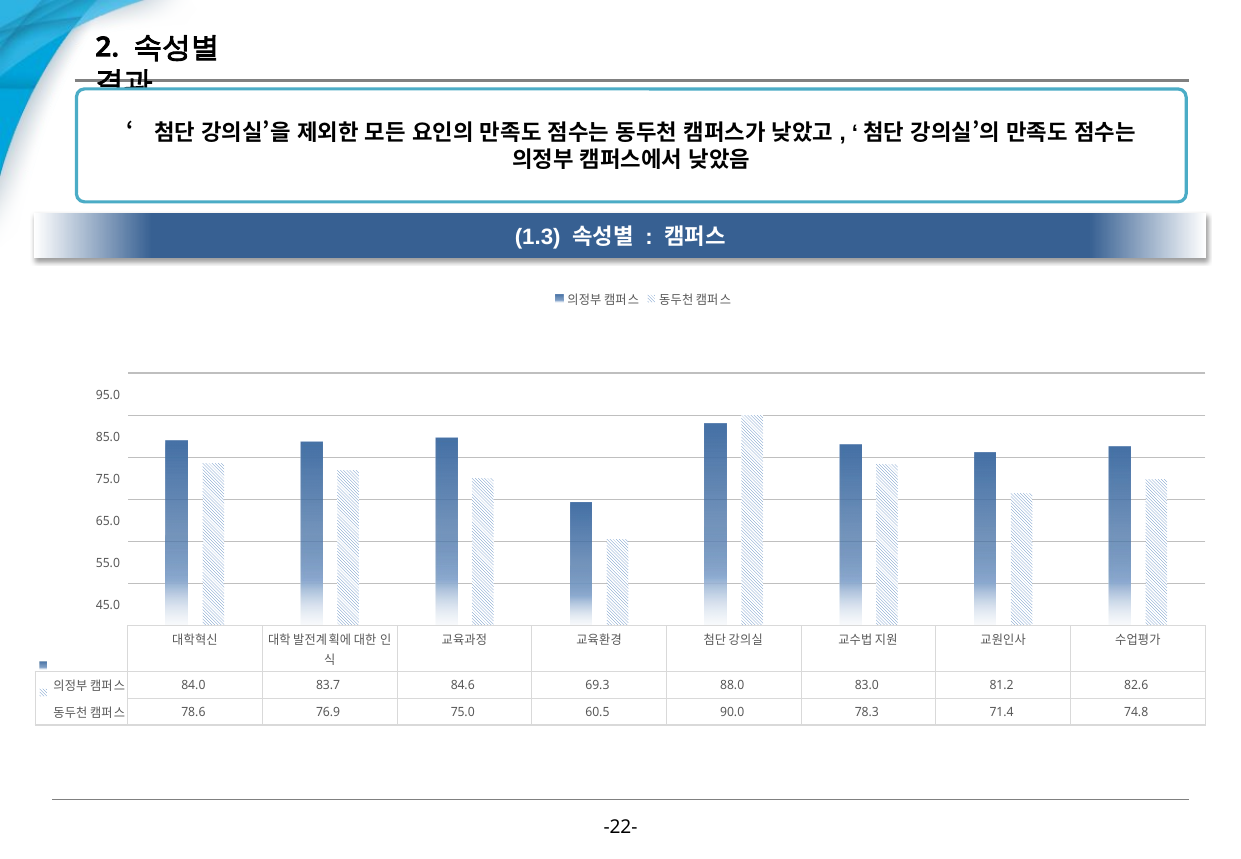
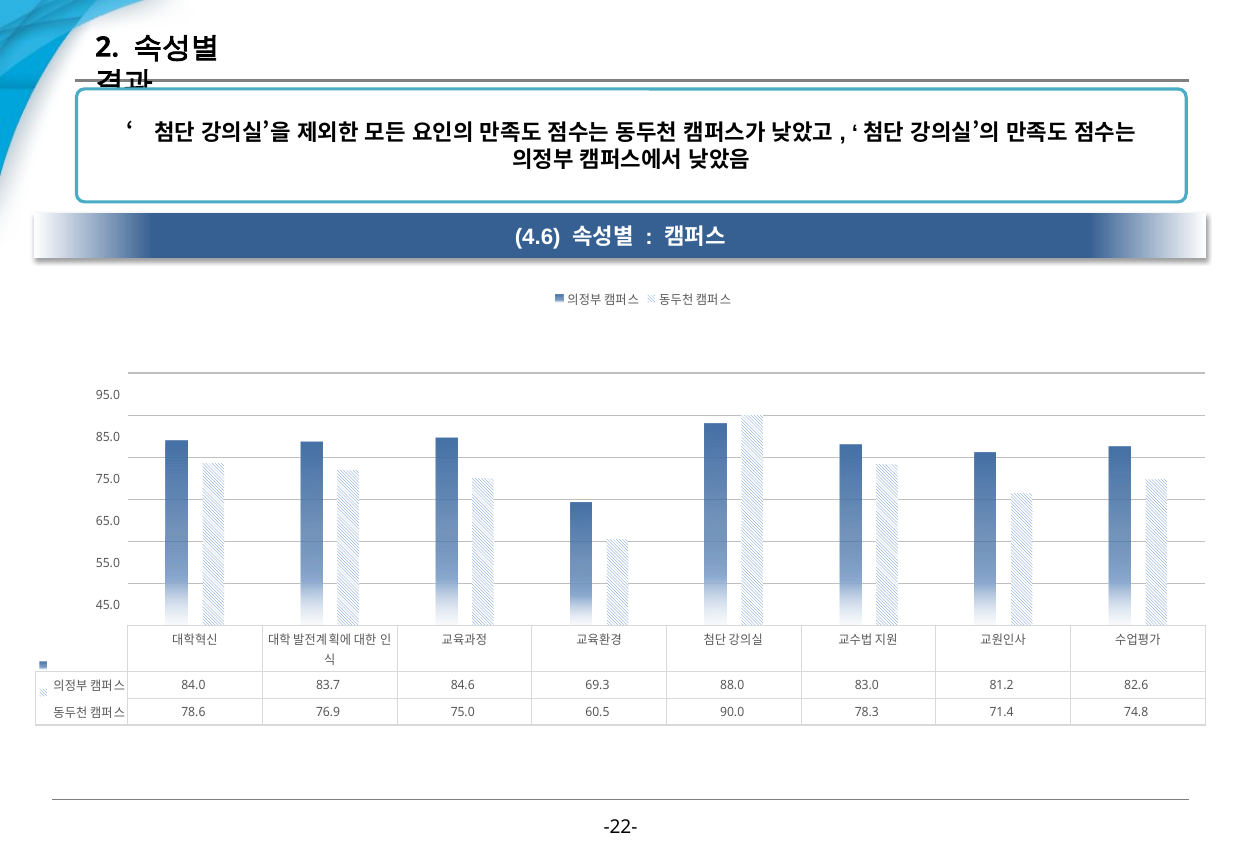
1.3: 1.3 -> 4.6 (538, 237)
